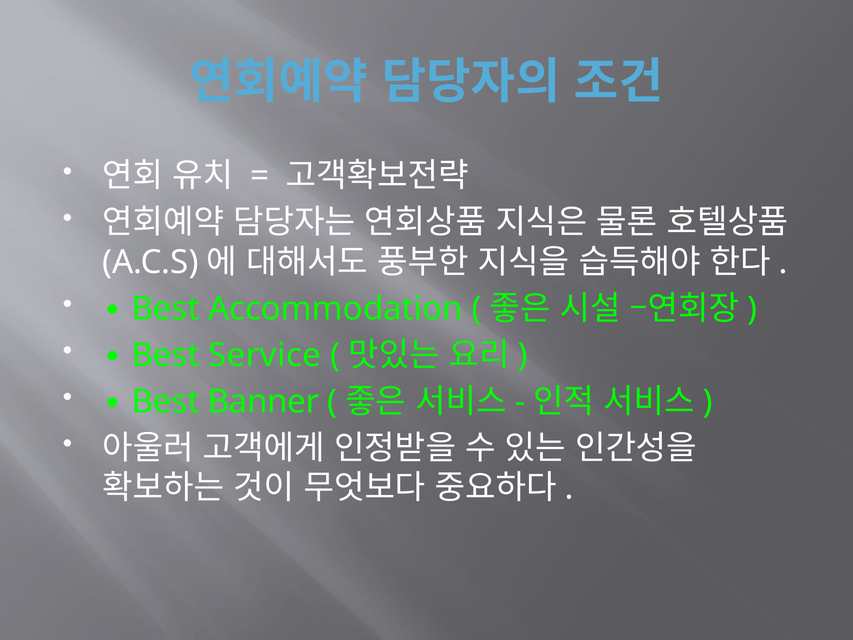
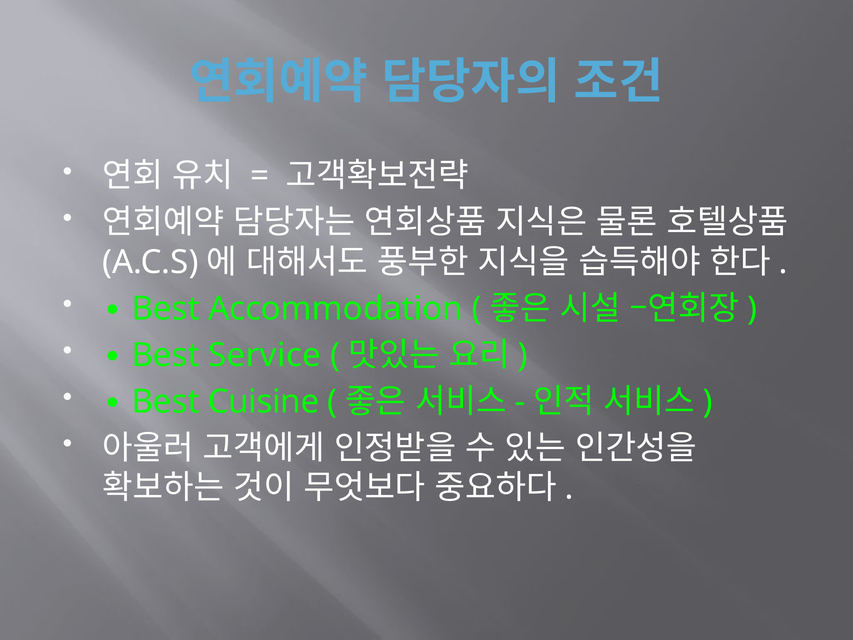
Banner: Banner -> Cuisine (264, 401)
